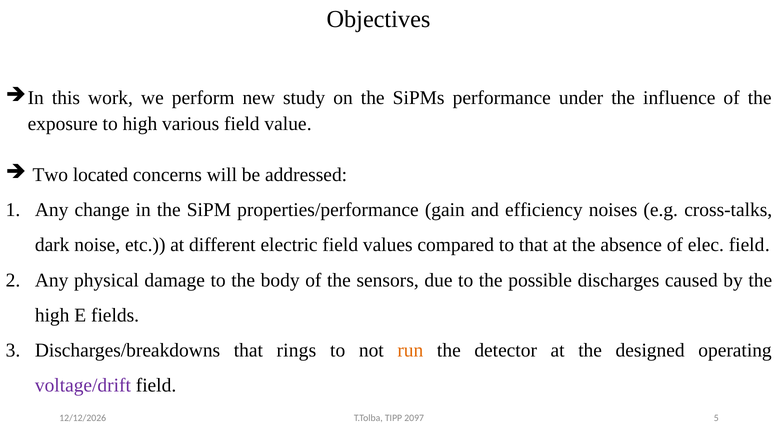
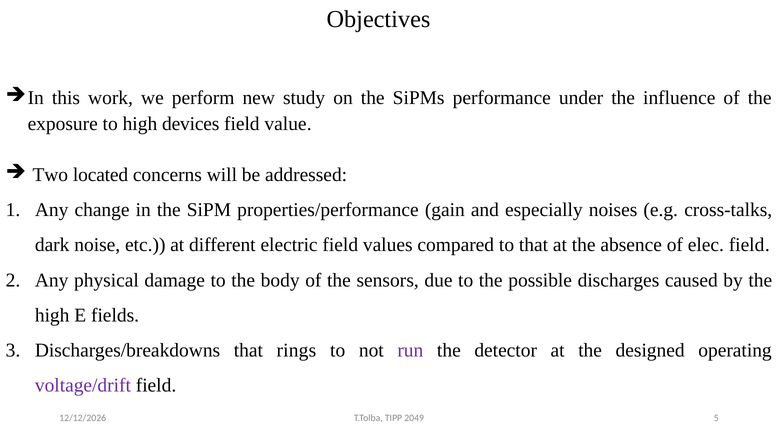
various: various -> devices (191, 124)
efficiency: efficiency -> especially (544, 210)
run colour: orange -> purple (410, 350)
2097: 2097 -> 2049 (414, 418)
